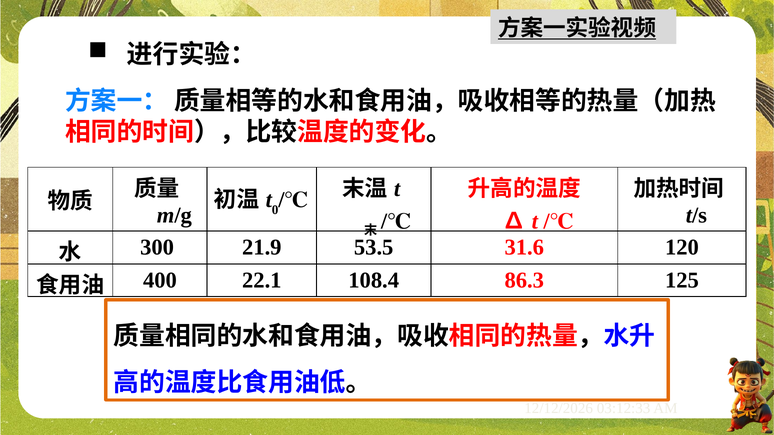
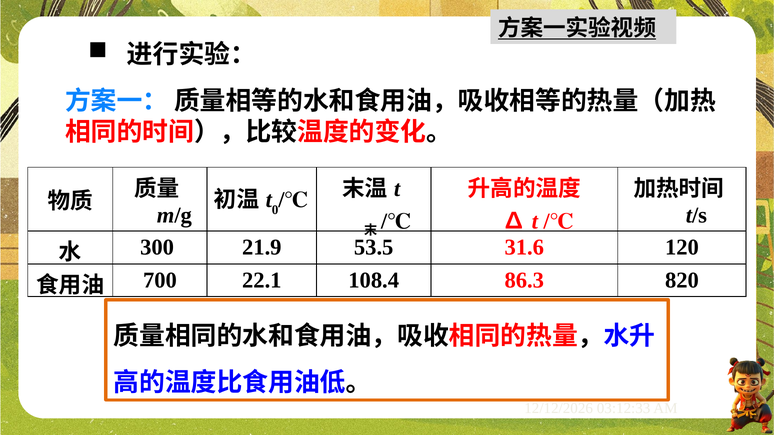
400: 400 -> 700 (160, 281)
125: 125 -> 820 (682, 281)
